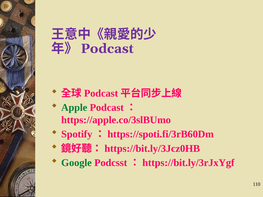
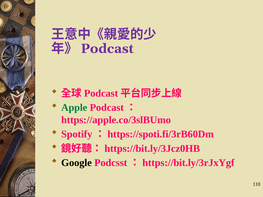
Google colour: green -> black (76, 163)
